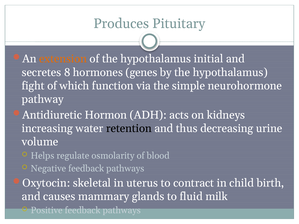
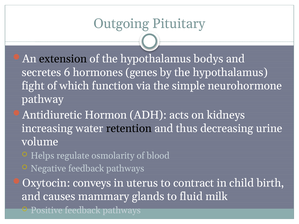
Produces: Produces -> Outgoing (121, 24)
extension colour: orange -> black (63, 59)
initial: initial -> bodys (209, 59)
8: 8 -> 6 (67, 72)
skeletal: skeletal -> conveys (92, 183)
